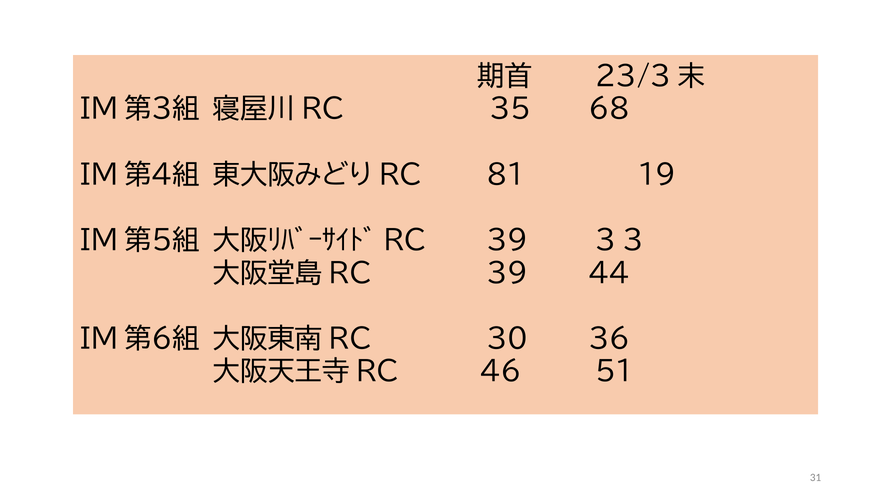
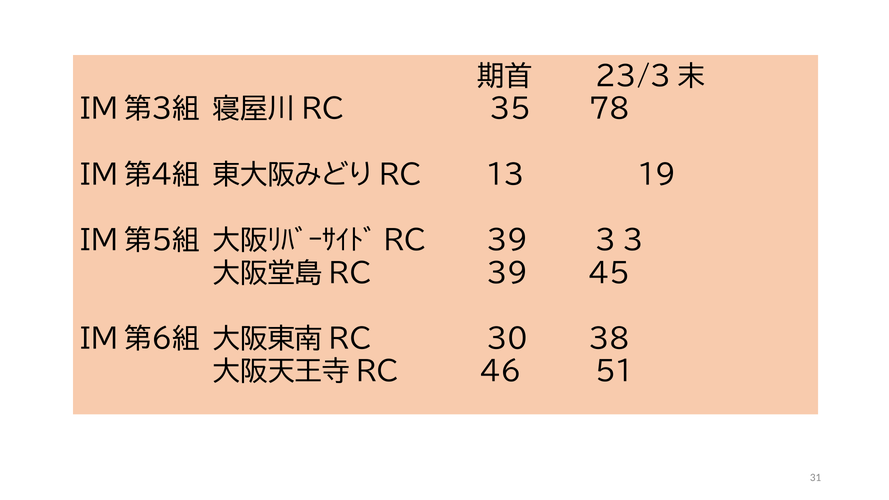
68: 68 -> 78 (609, 109)
81: 81 -> 13 (506, 175)
44: 44 -> 45 (609, 274)
36: 36 -> 38 (609, 339)
